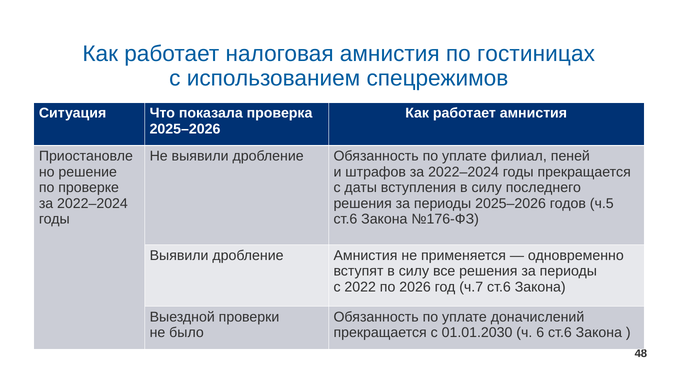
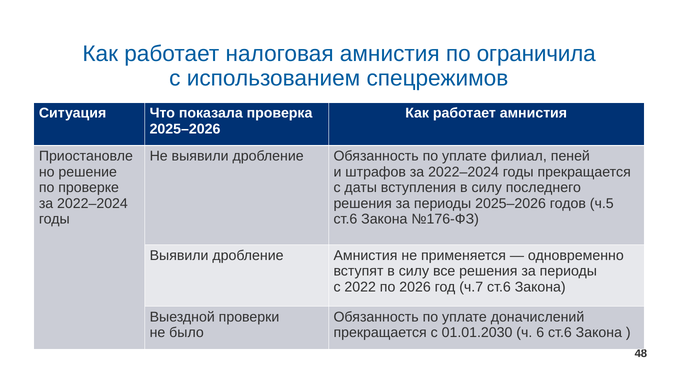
гостиницах: гостиницах -> ограничила (536, 54)
